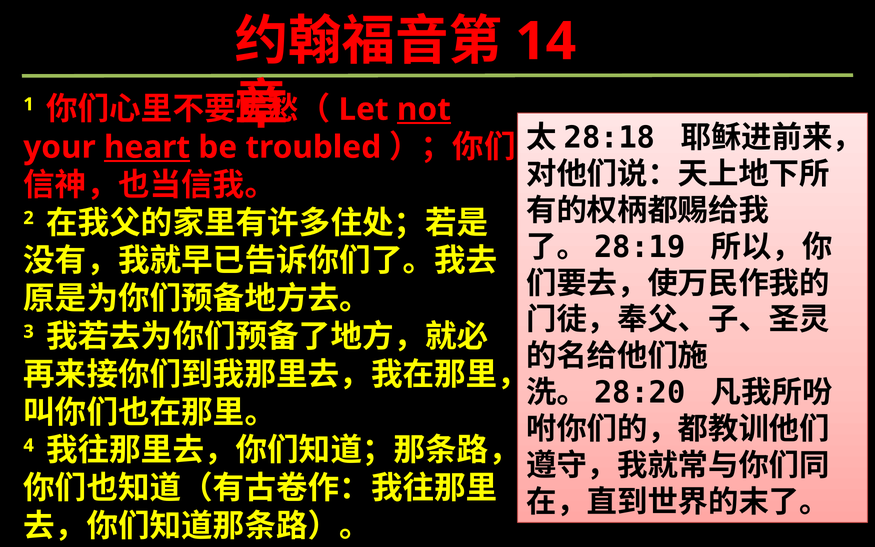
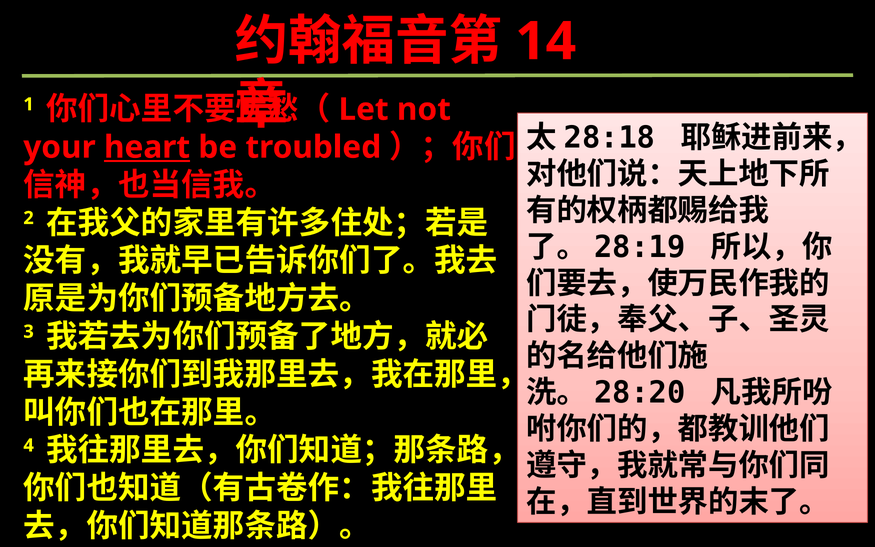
not underline: present -> none (424, 109)
